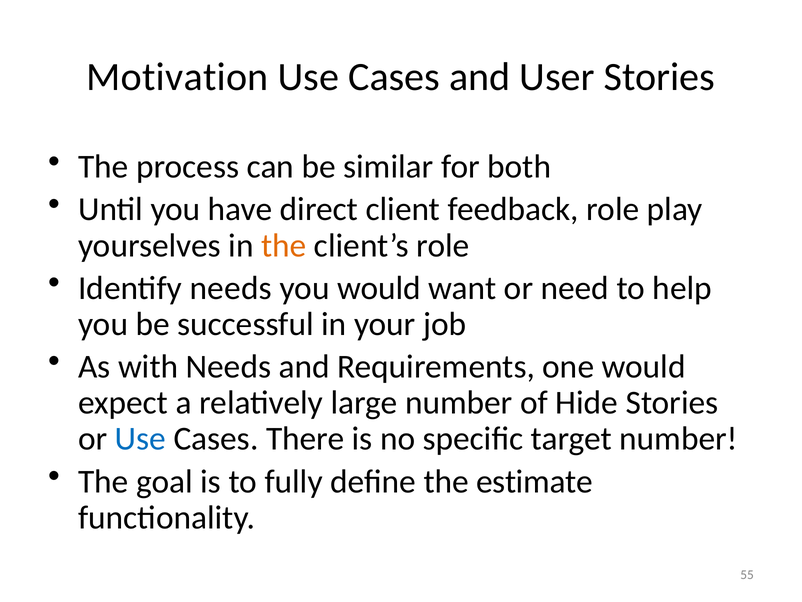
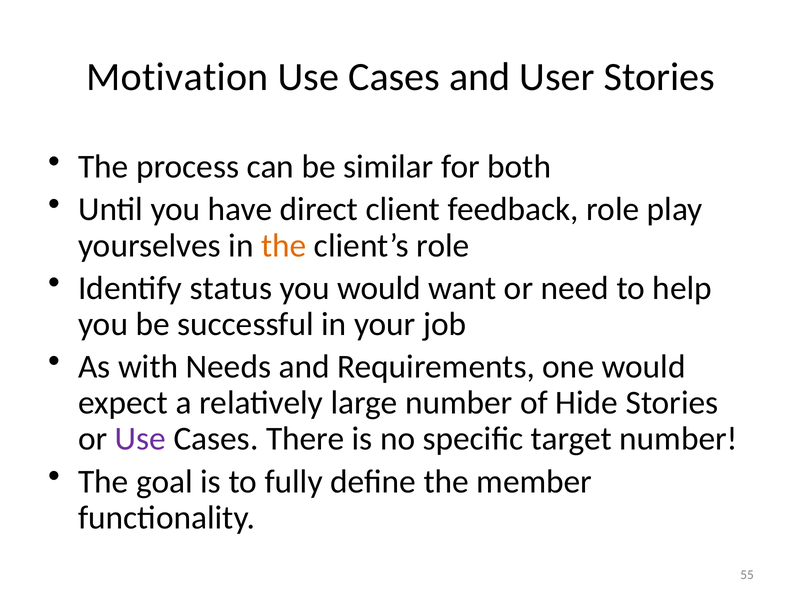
Identify needs: needs -> status (231, 288)
Use colour: blue -> purple (140, 439)
estimate: estimate -> member (534, 481)
